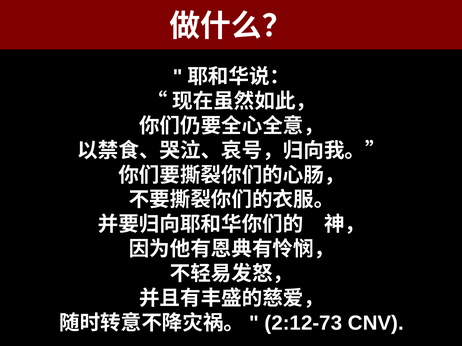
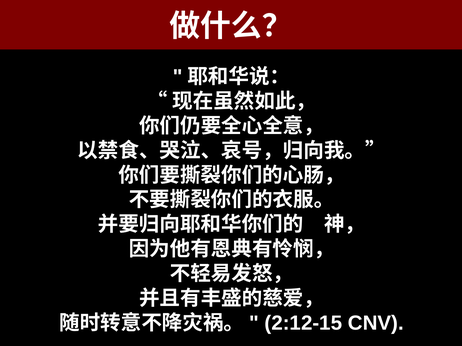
2:12-73: 2:12-73 -> 2:12-15 (303, 323)
